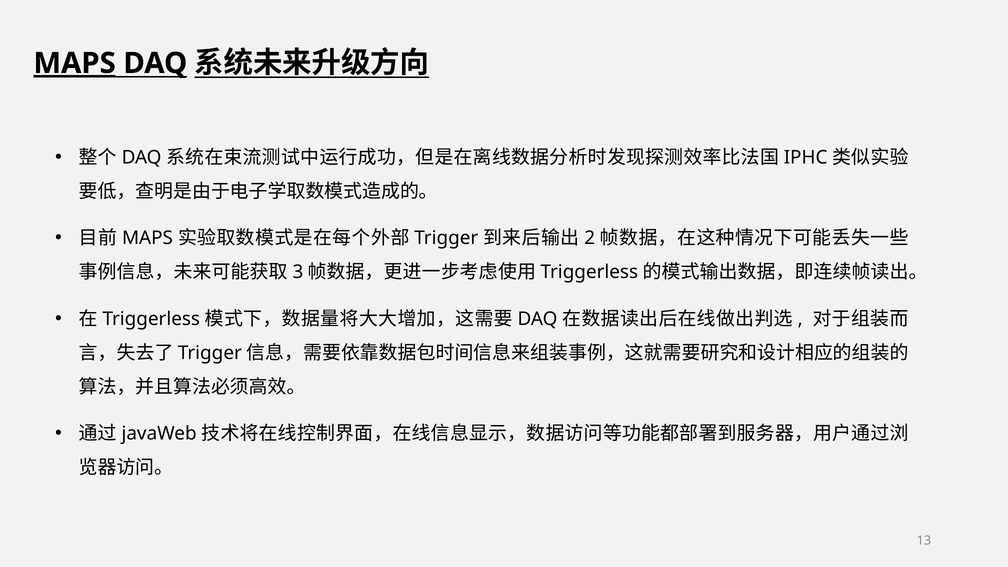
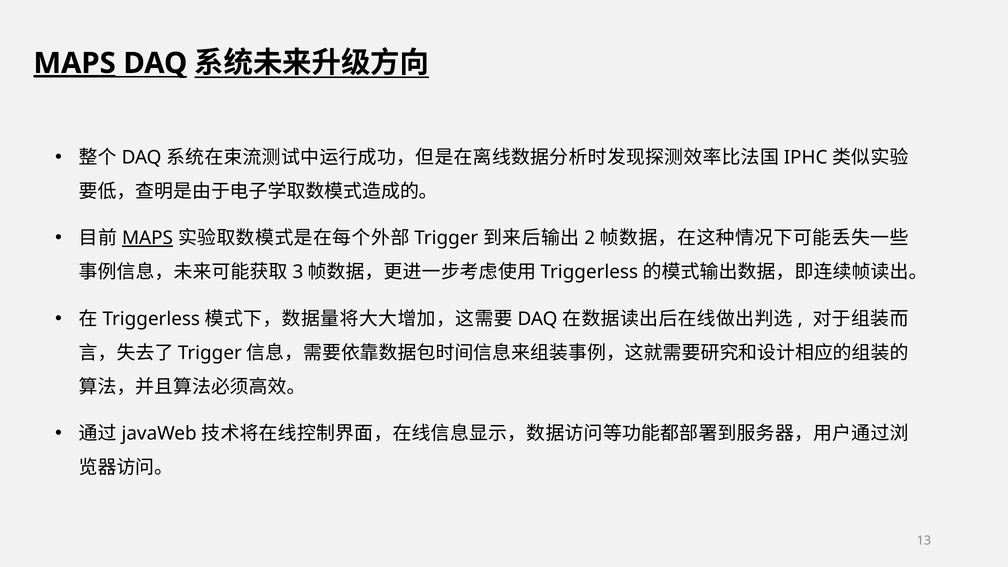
MAPS underline: none -> present (147, 238)
